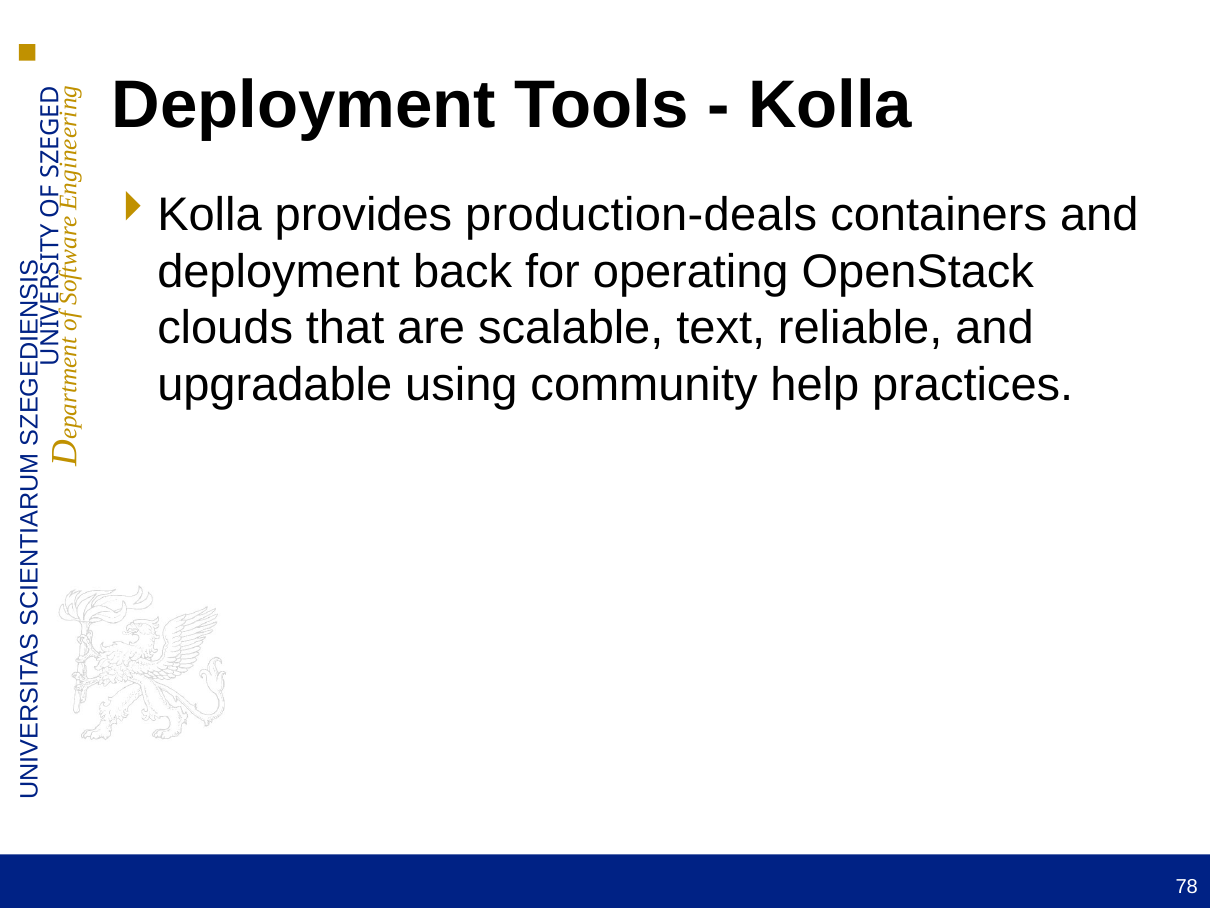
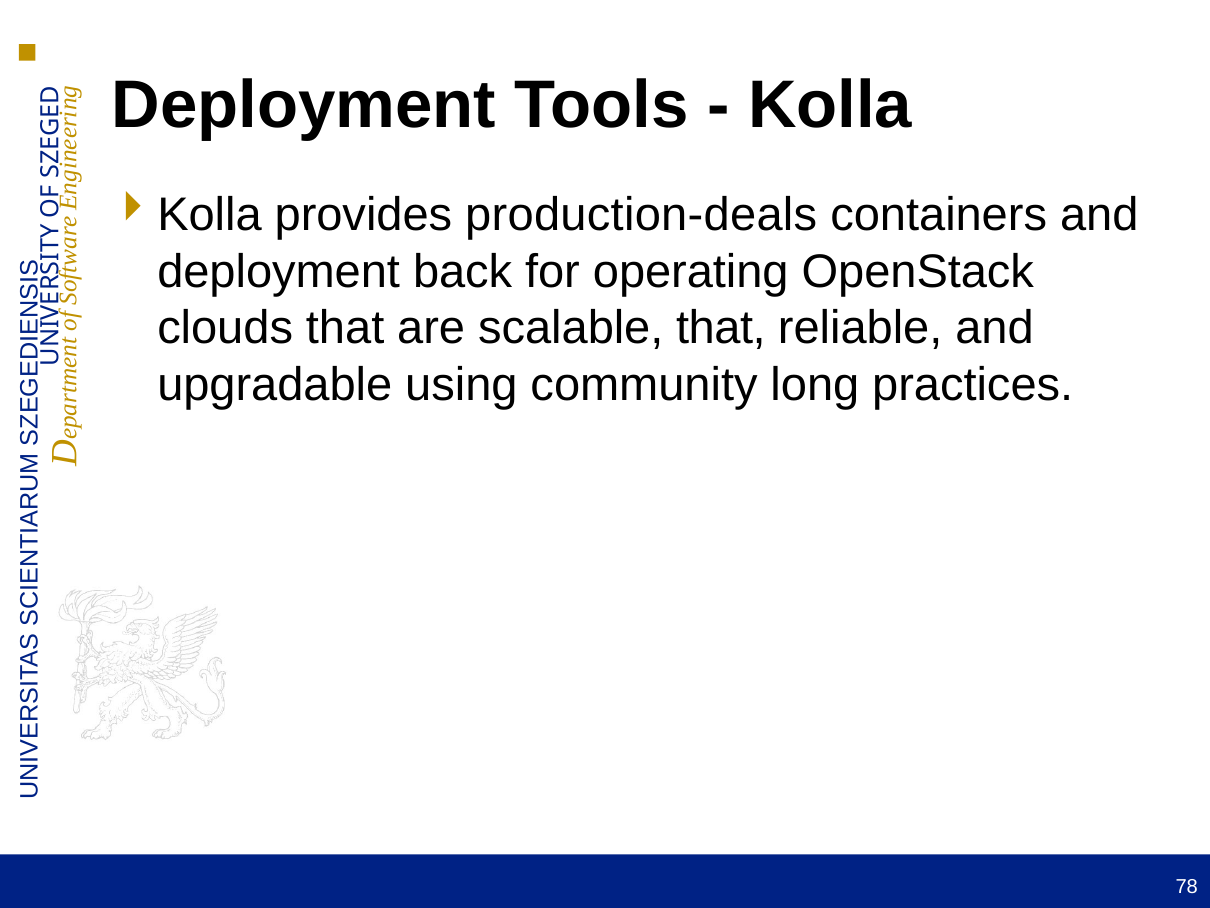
scalable text: text -> that (721, 328)
help: help -> long (815, 384)
